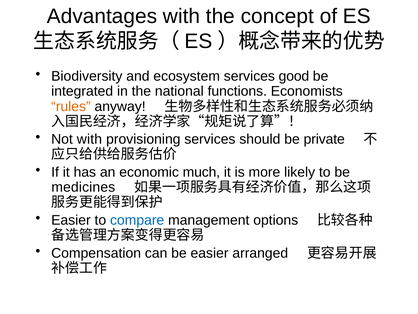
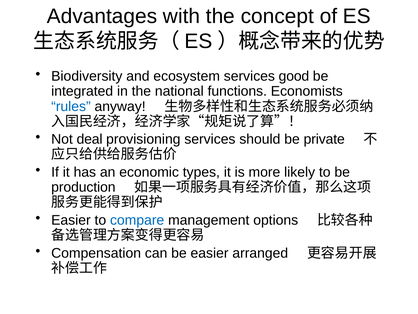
rules colour: orange -> blue (71, 106)
Not with: with -> deal (90, 139)
much: much -> types (201, 172)
medicines: medicines -> production (83, 187)
